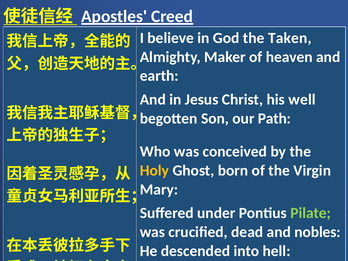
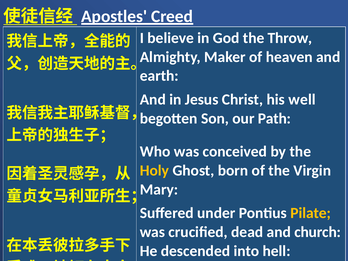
Taken: Taken -> Throw (290, 38)
Pilate colour: light green -> yellow (311, 213)
nobles: nobles -> church (318, 232)
